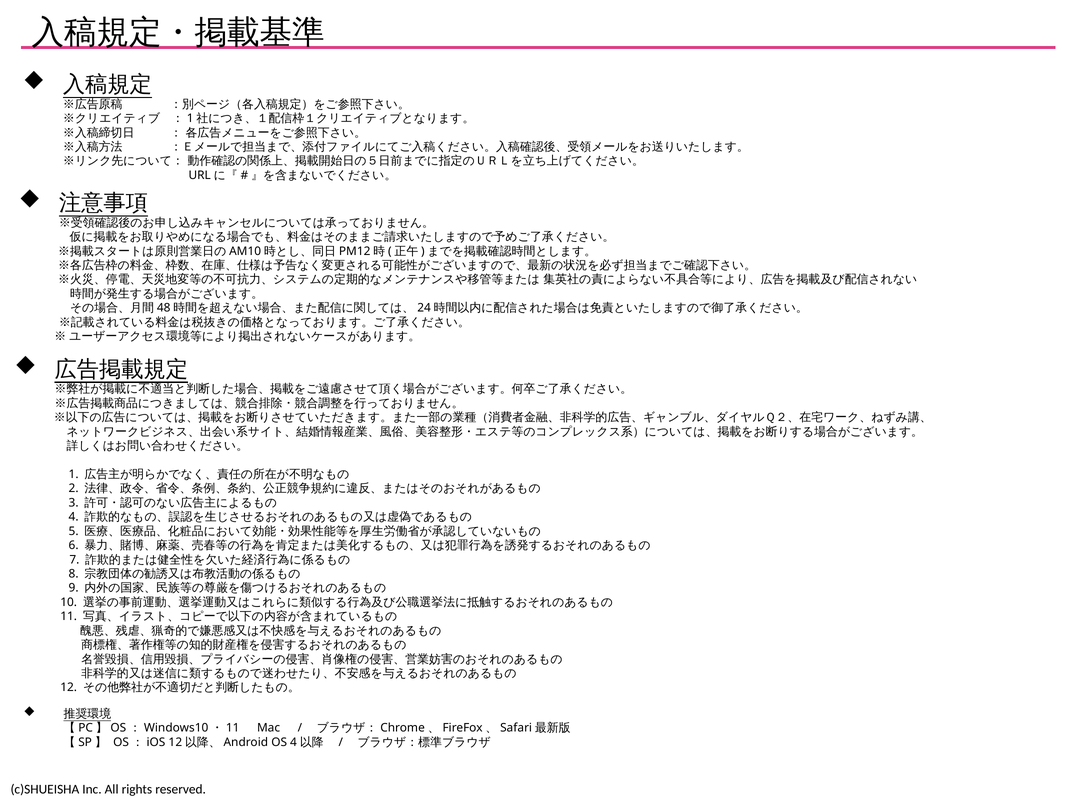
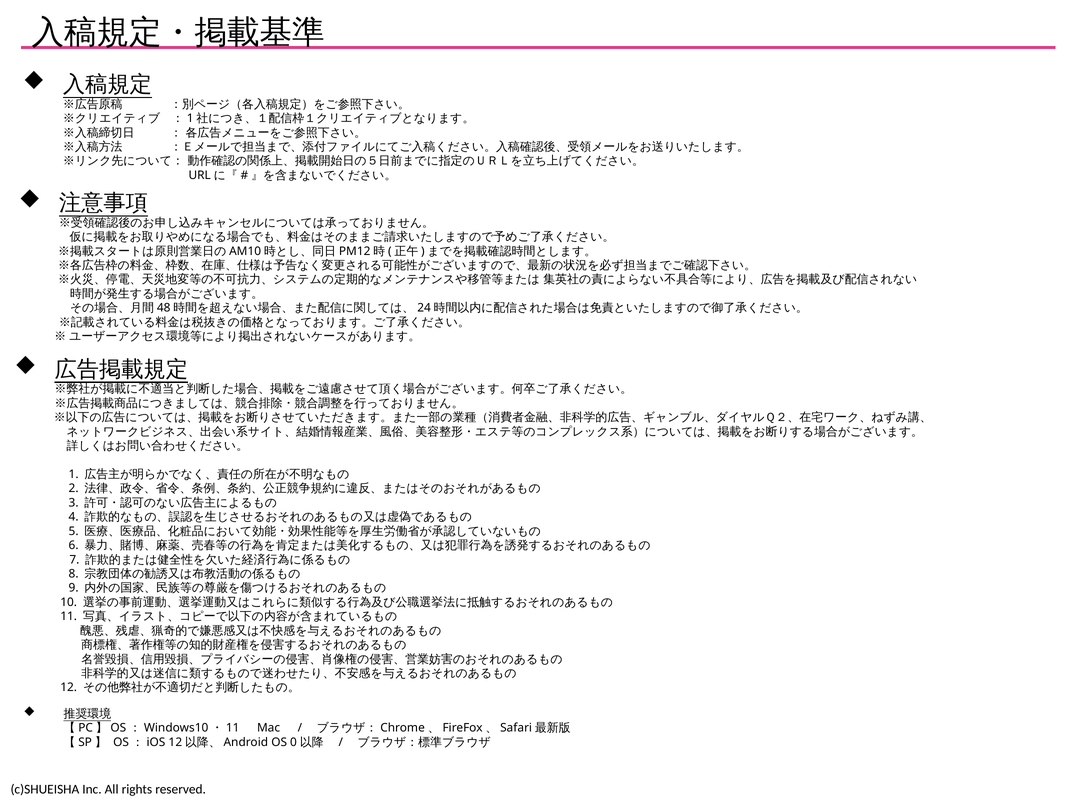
OS 4: 4 -> 0 (293, 742)
